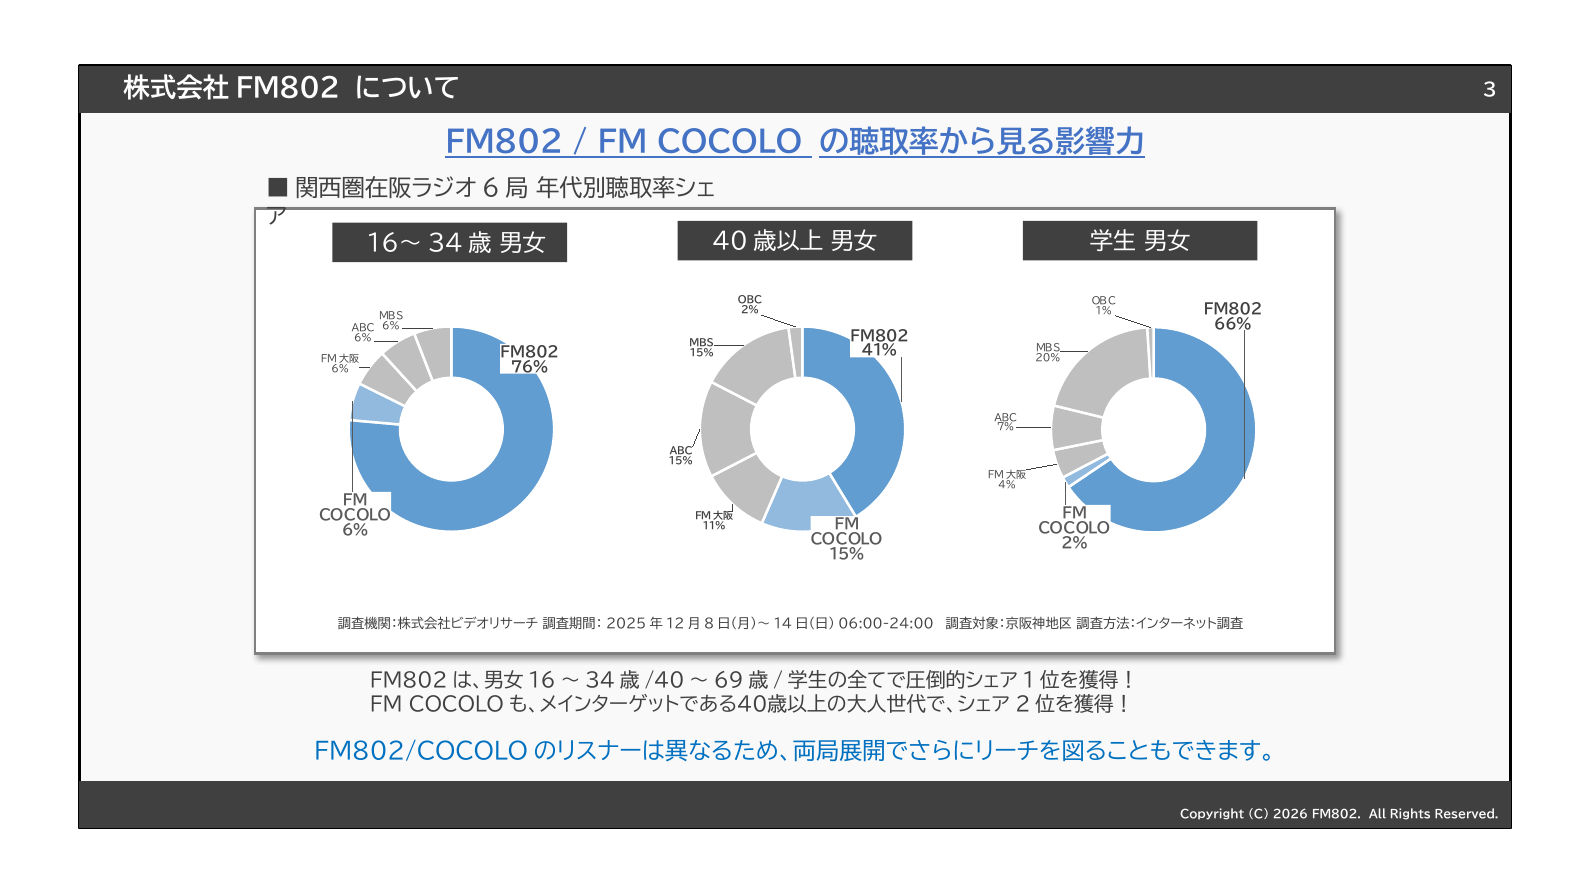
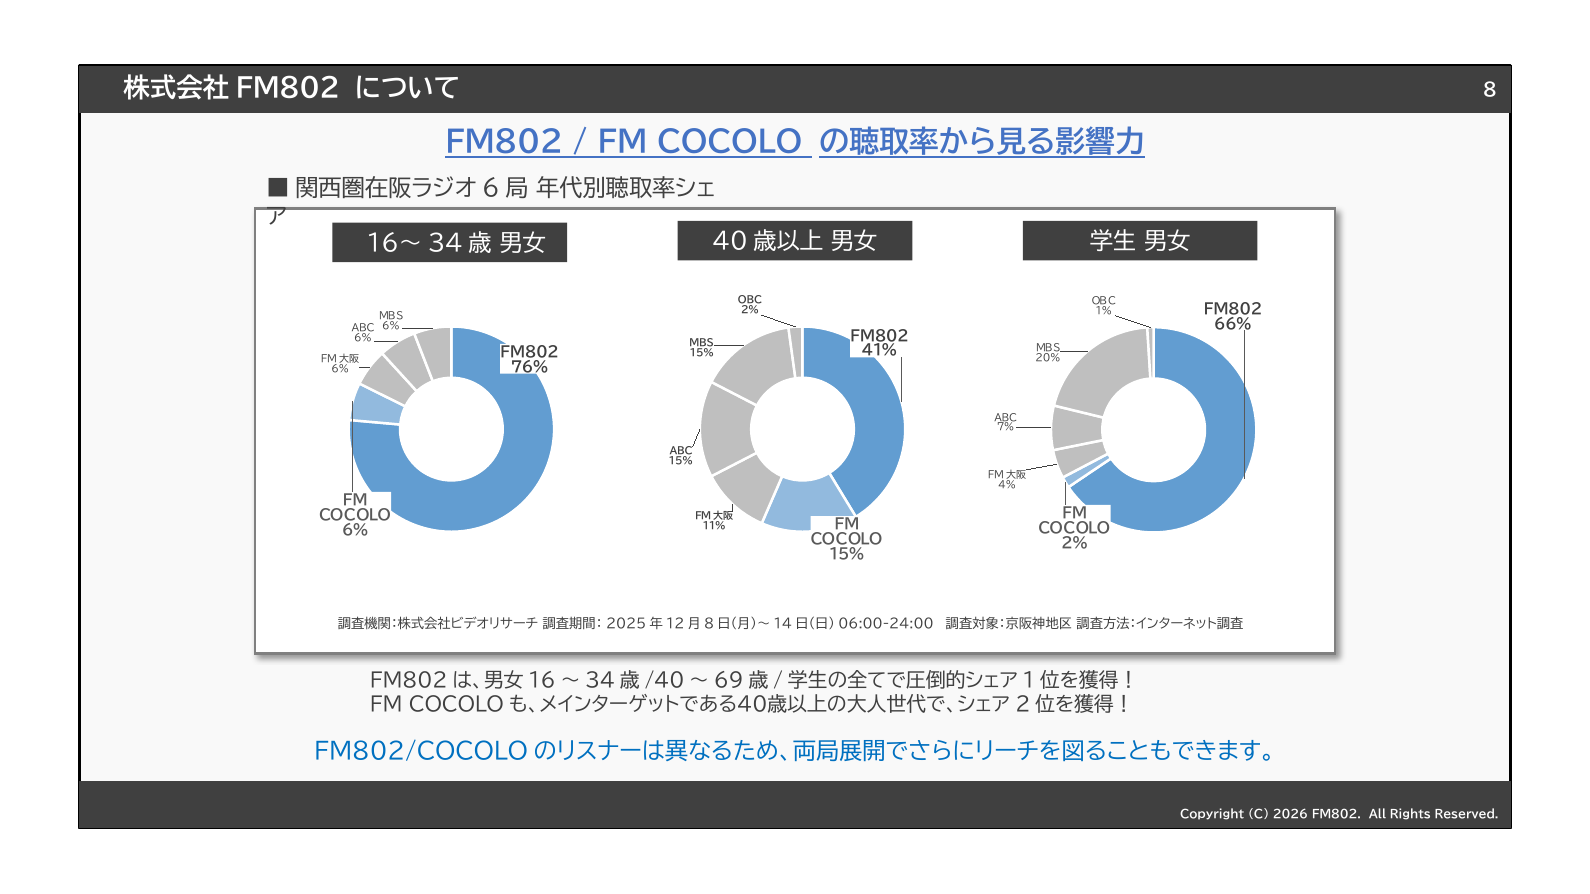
3: 3 -> 8 (1490, 90)
